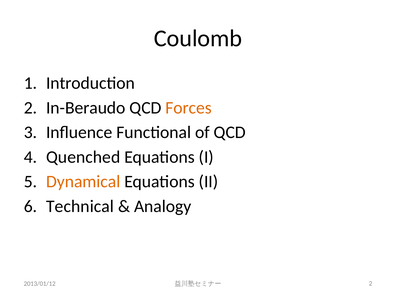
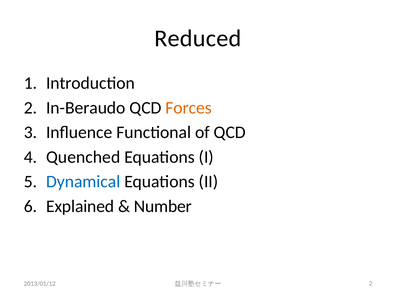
Coulomb: Coulomb -> Reduced (198, 38)
Dynamical colour: orange -> blue (83, 182)
Technical: Technical -> Explained (80, 206)
Analogy: Analogy -> Number (163, 206)
